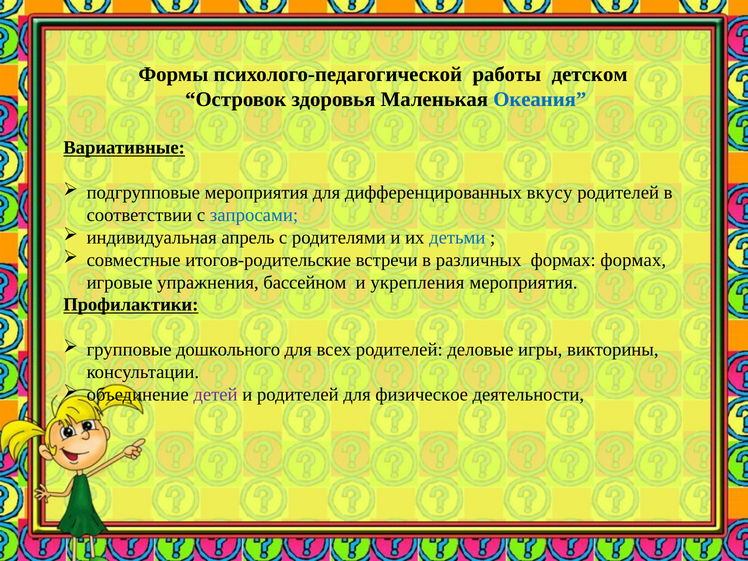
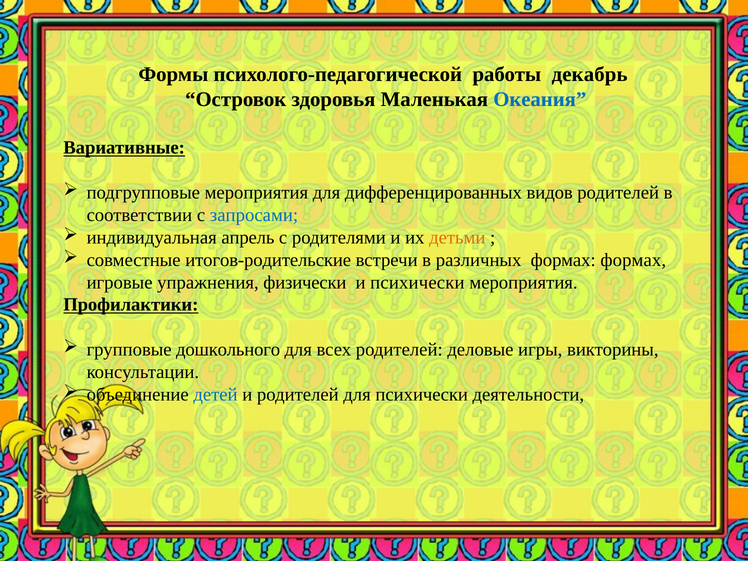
детском: детском -> декабрь (590, 74)
вкусу: вкусу -> видов (550, 193)
детьми colour: blue -> orange (457, 237)
бассейном: бассейном -> физически (305, 282)
и укрепления: укрепления -> психически (417, 282)
детей colour: purple -> blue (216, 395)
для физическое: физическое -> психически (422, 395)
